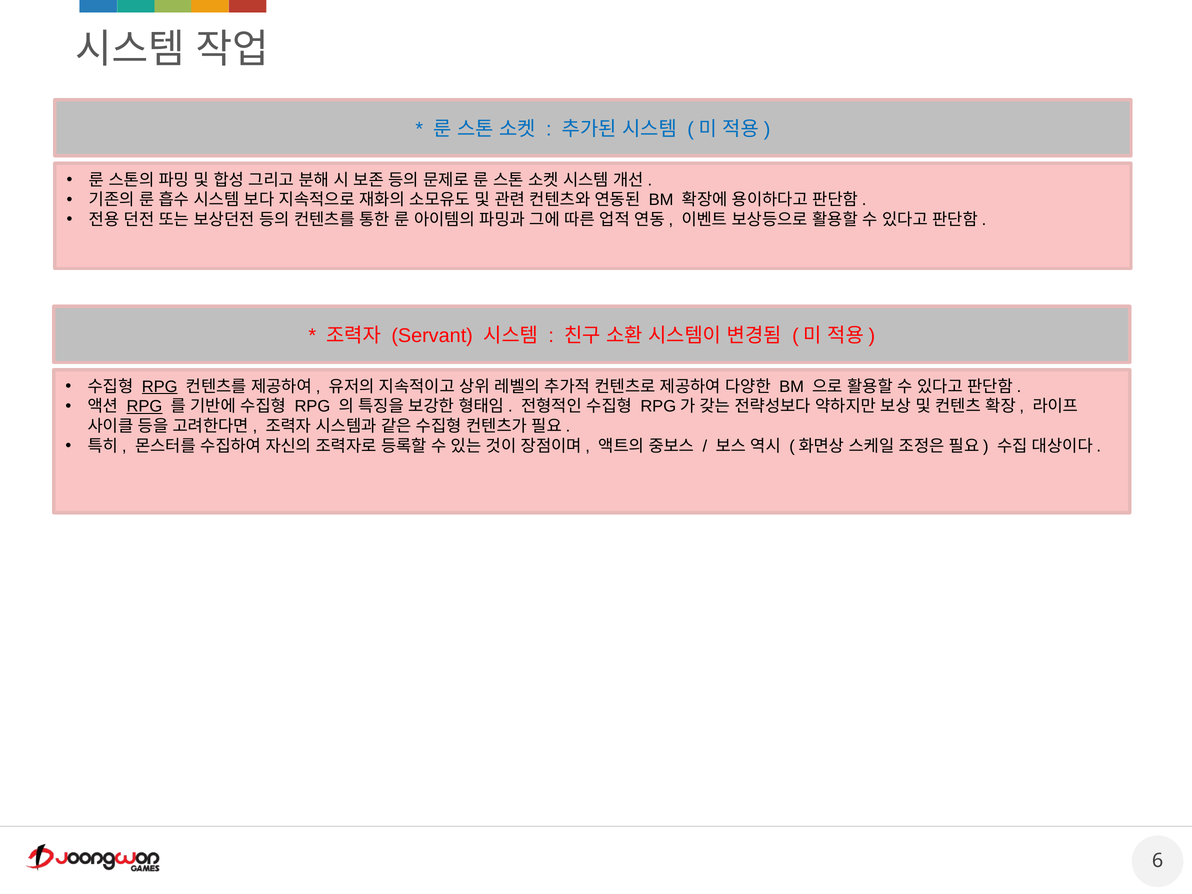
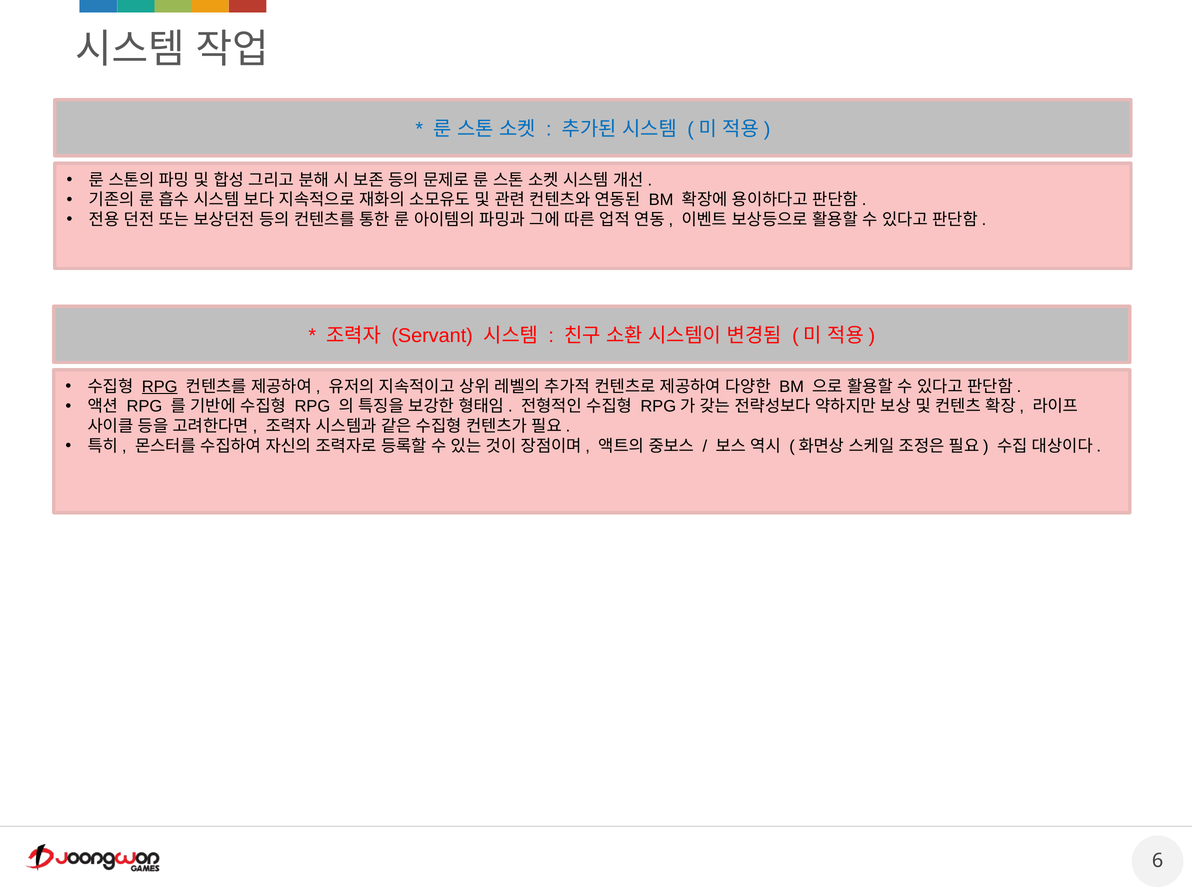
RPG underline: present -> none (144, 406)
